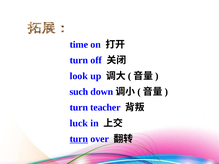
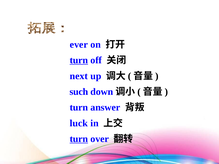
time: time -> ever (79, 45)
turn underline: none -> present (79, 60)
look: look -> next (79, 76)
teacher: teacher -> answer (105, 108)
